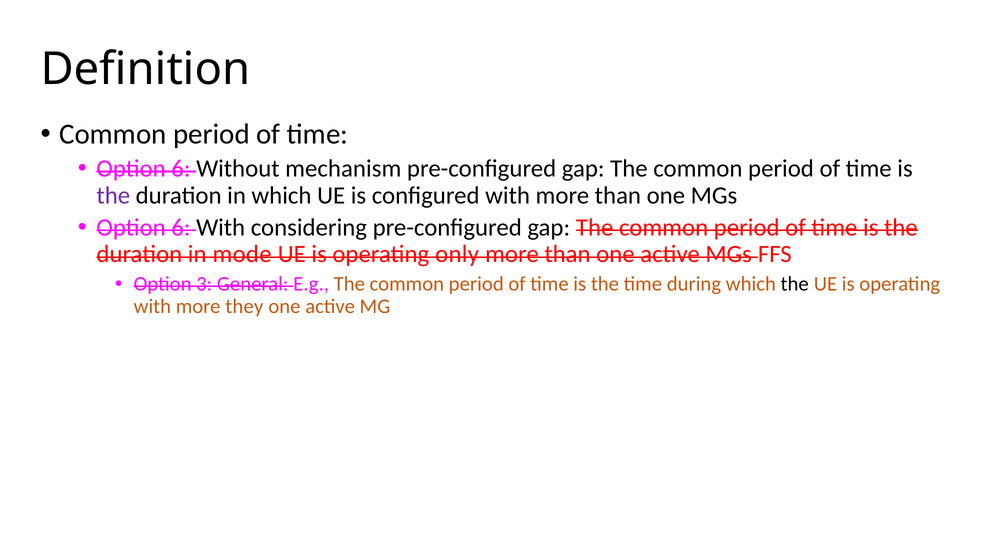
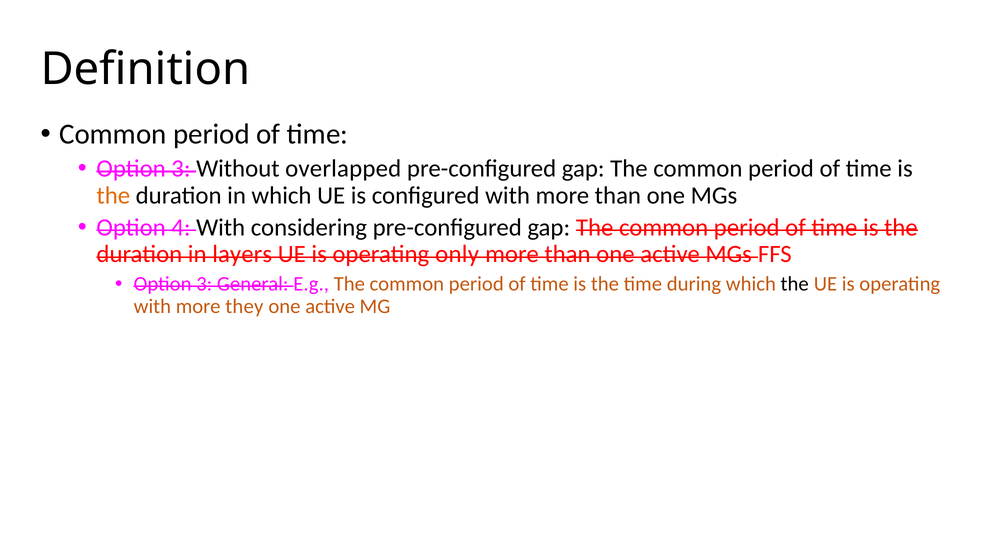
6: 6 -> 3 (181, 168)
mechanism: mechanism -> overlapped (343, 168)
the colour: purple -> orange (113, 195)
6: 6 -> 4 (181, 227)
mode: mode -> layers (242, 254)
